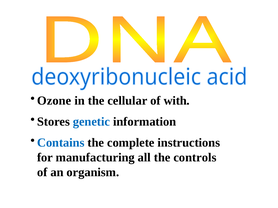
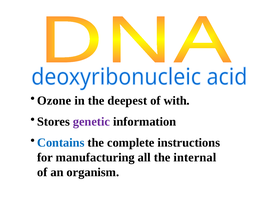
cellular: cellular -> deepest (127, 101)
genetic colour: blue -> purple (91, 122)
controls: controls -> internal (195, 158)
